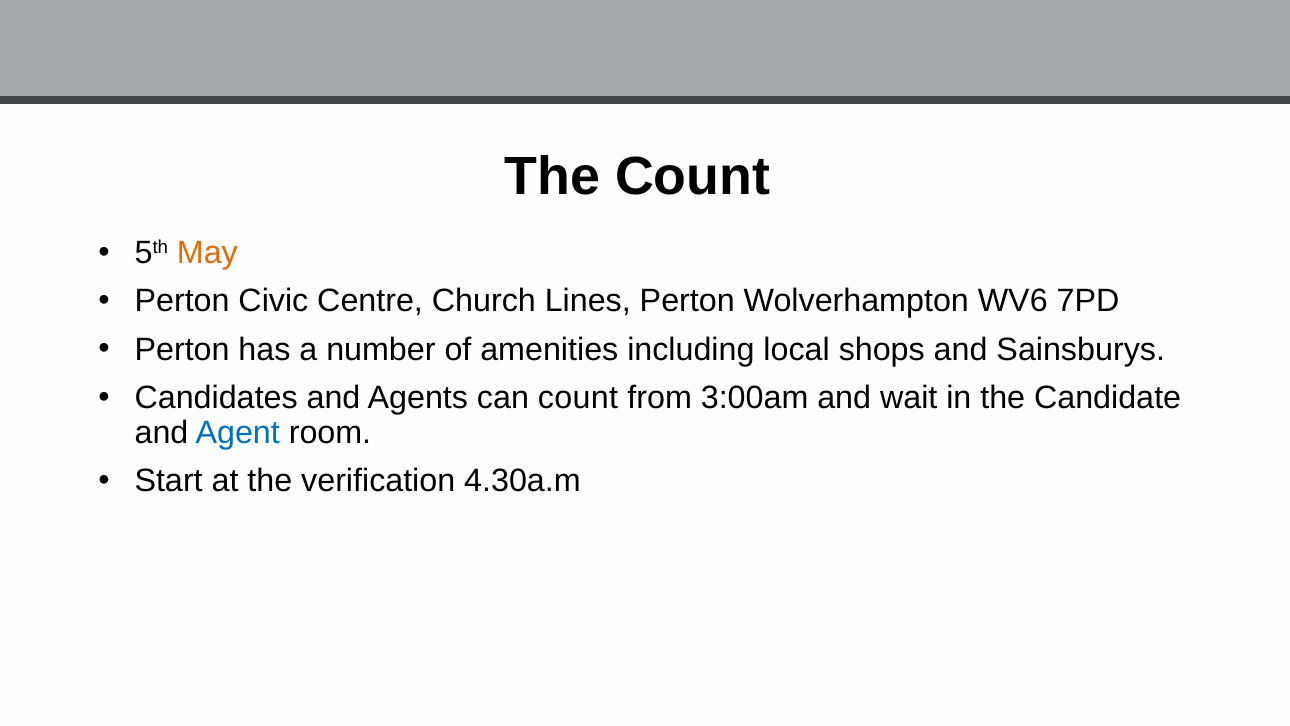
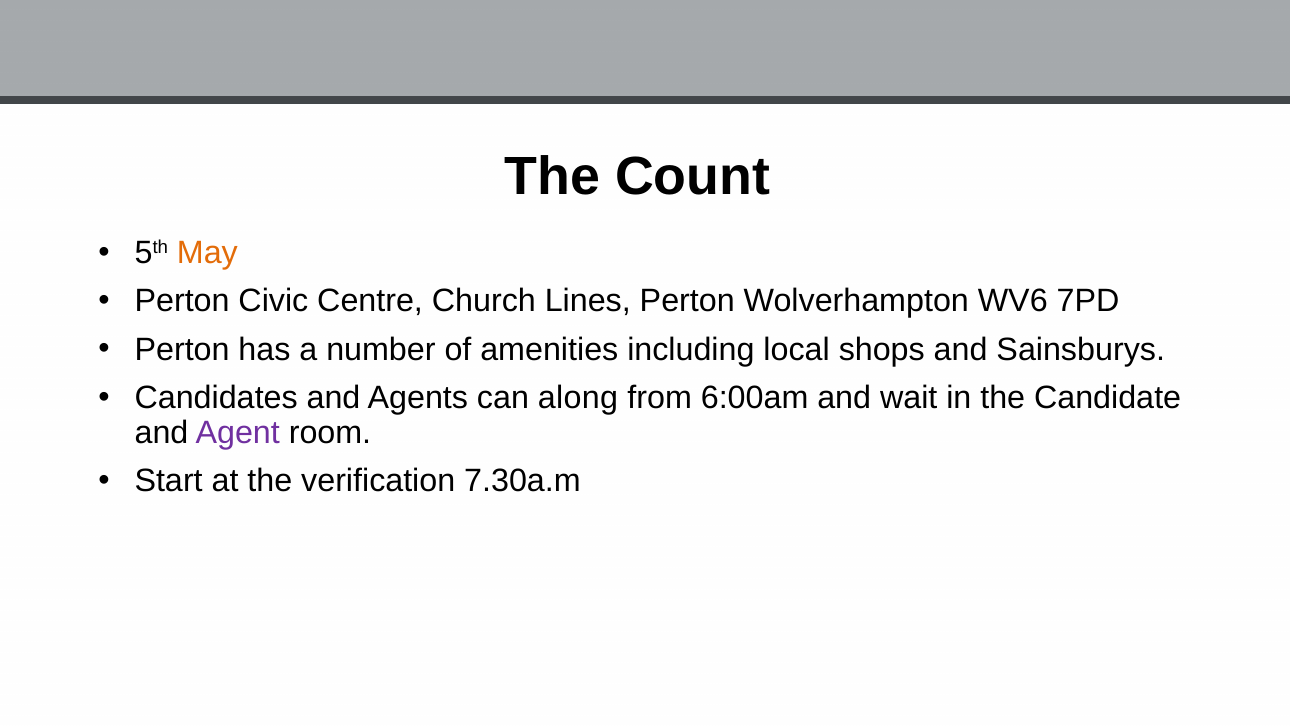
can count: count -> along (578, 398)
3:00am: 3:00am -> 6:00am (755, 398)
Agent colour: blue -> purple (238, 432)
4.30a.m: 4.30a.m -> 7.30a.m (522, 481)
